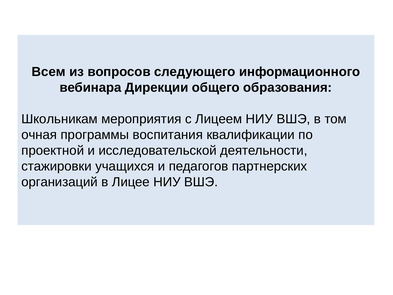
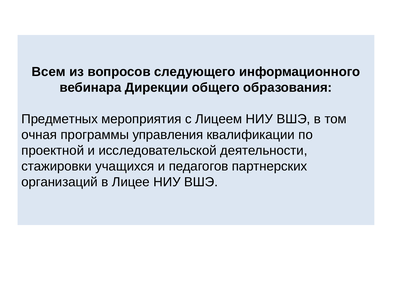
Школьникам: Школьникам -> Предметных (60, 119)
воспитания: воспитания -> управления (168, 135)
